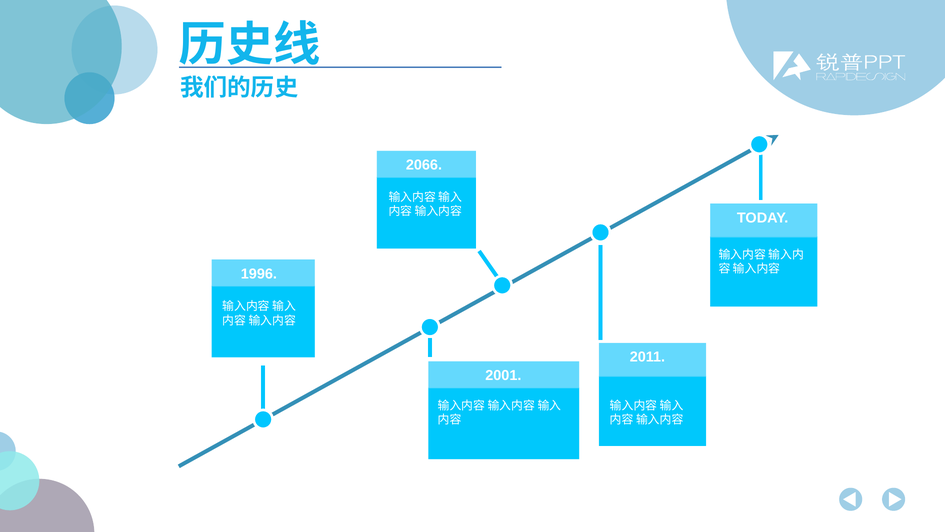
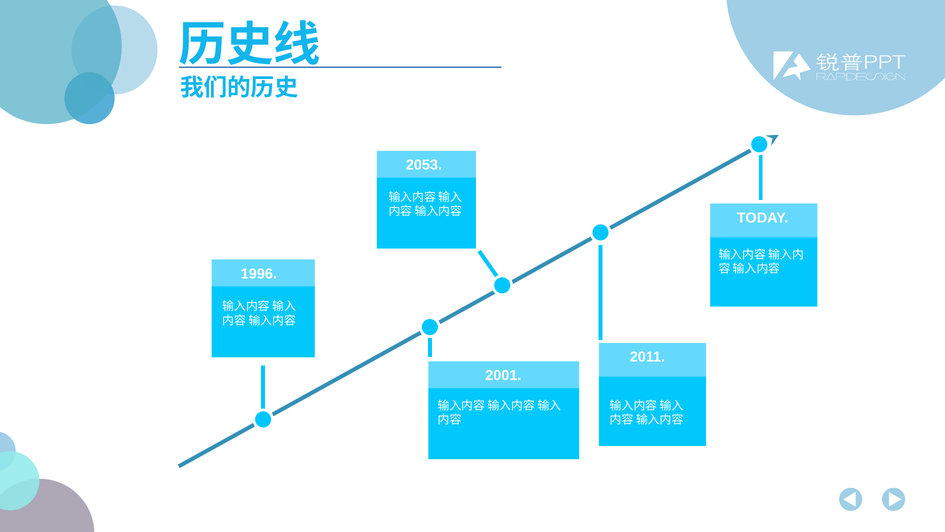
2066: 2066 -> 2053 (424, 165)
